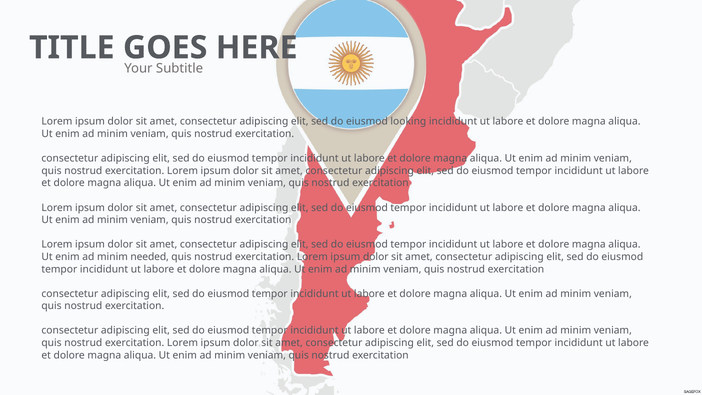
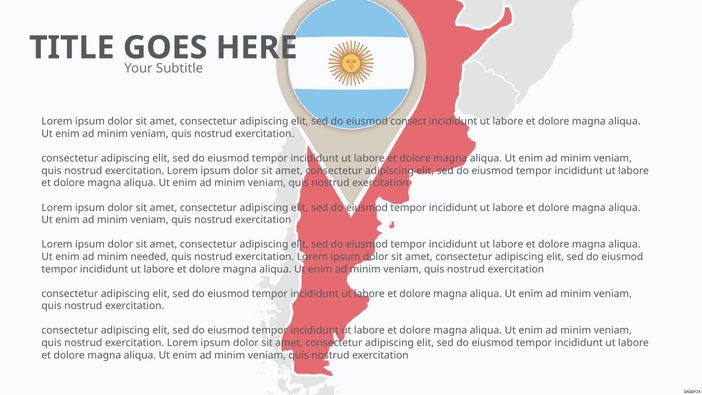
looking: looking -> consect (408, 122)
